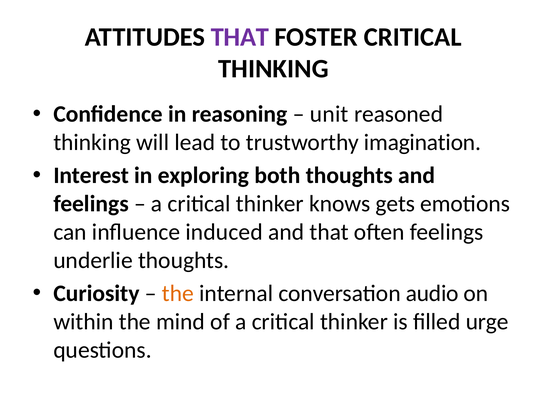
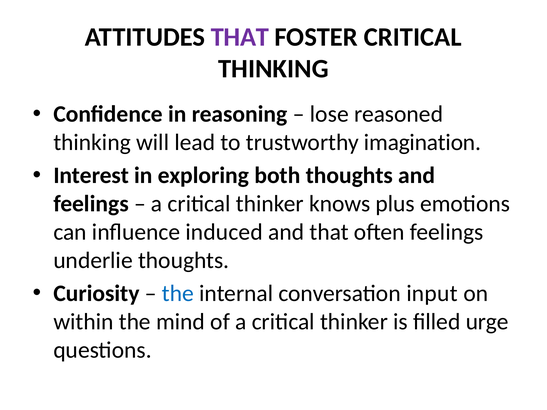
unit: unit -> lose (329, 114)
gets: gets -> plus (395, 204)
the colour: orange -> blue (178, 294)
audio: audio -> input (432, 294)
